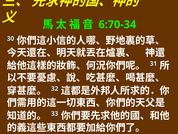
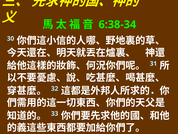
6:70-34: 6:70-34 -> 6:38-34 (117, 24)
